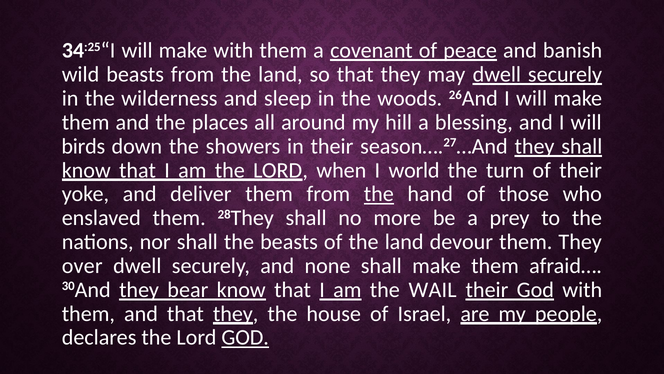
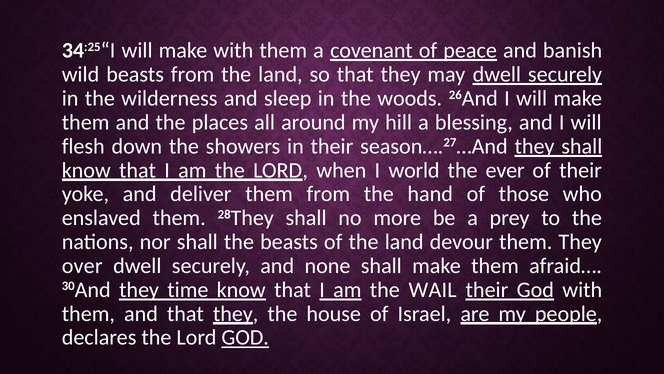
birds: birds -> flesh (83, 146)
turn: turn -> ever (505, 170)
the underline: present -> none (379, 194)
bear: bear -> time (188, 289)
